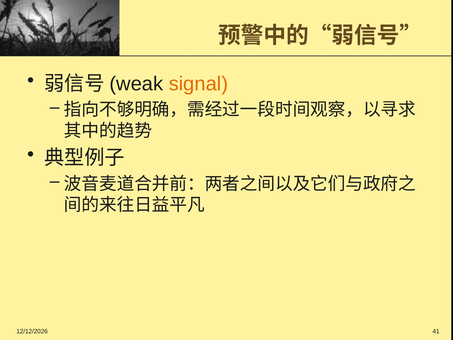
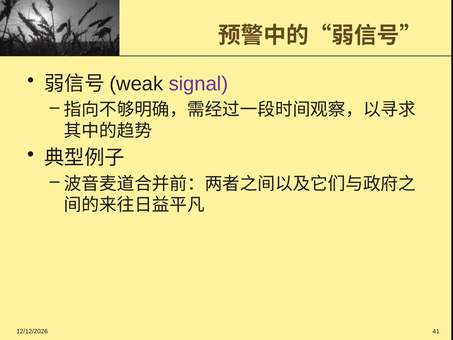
signal colour: orange -> purple (198, 84)
